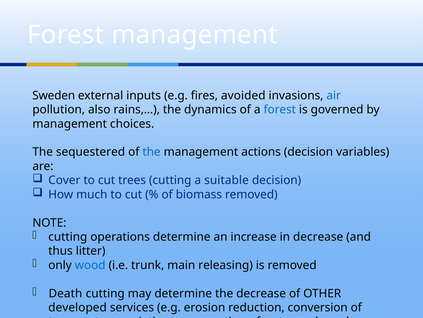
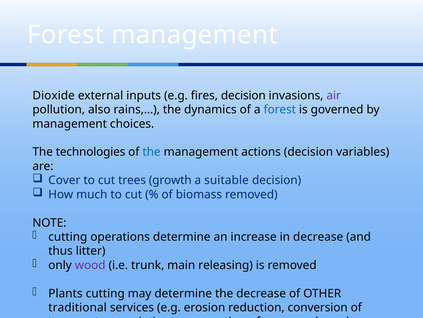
Sweden: Sweden -> Dioxide (54, 95)
fires avoided: avoided -> decision (243, 95)
air colour: blue -> purple (334, 95)
sequestered: sequestered -> technologies (91, 152)
trees cutting: cutting -> growth (170, 180)
wood colour: blue -> purple (90, 265)
Death: Death -> Plants (65, 293)
developed: developed -> traditional (78, 307)
